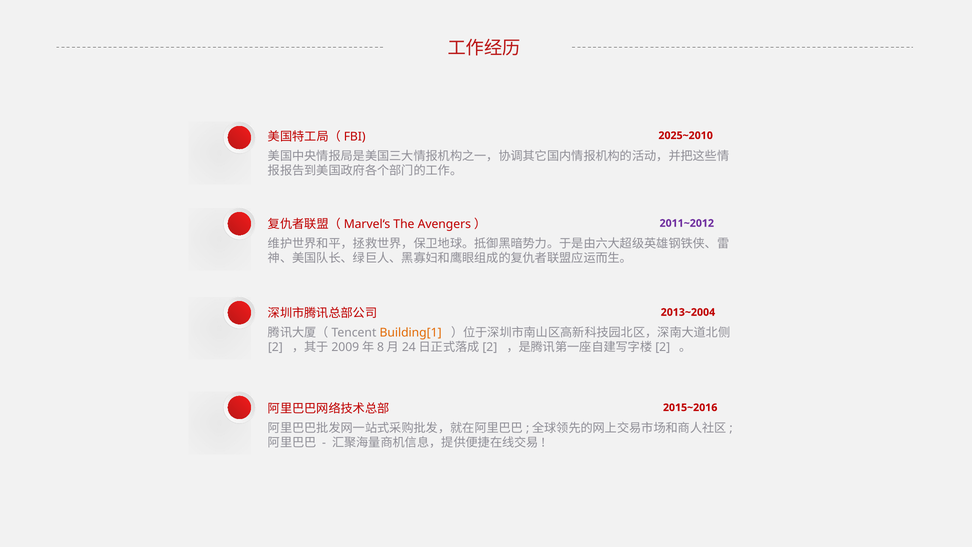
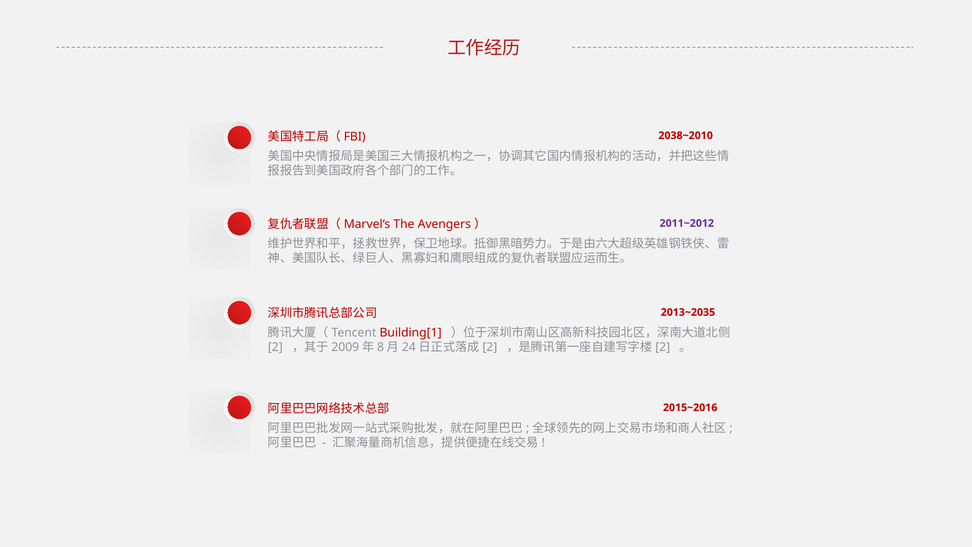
2025~2010: 2025~2010 -> 2038~2010 (686, 135)
2013~2004: 2013~2004 -> 2013~2035 (688, 312)
Building[1 colour: orange -> red (411, 333)
